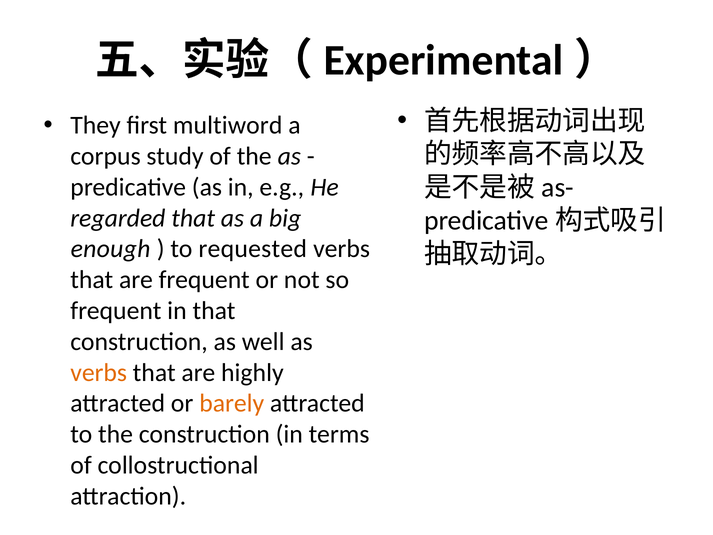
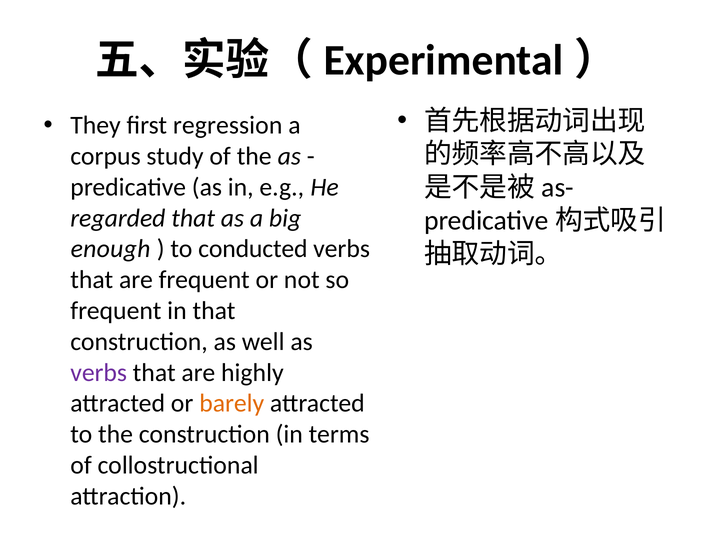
multiword: multiword -> regression (228, 125)
requested: requested -> conducted (253, 249)
verbs colour: orange -> purple (99, 372)
